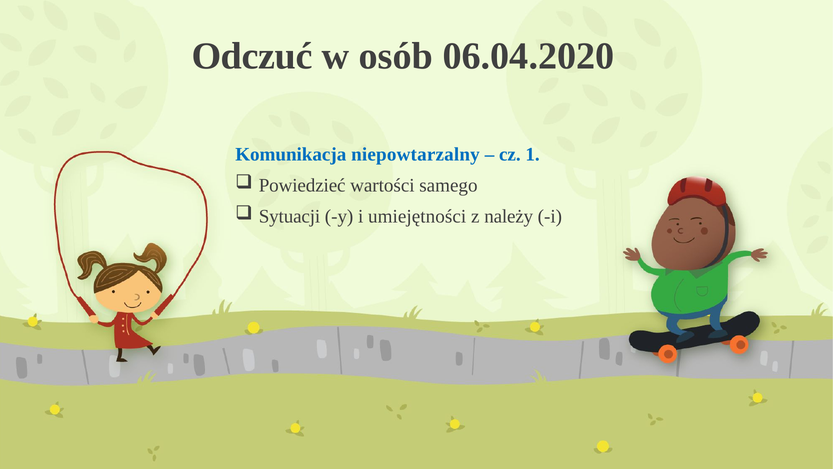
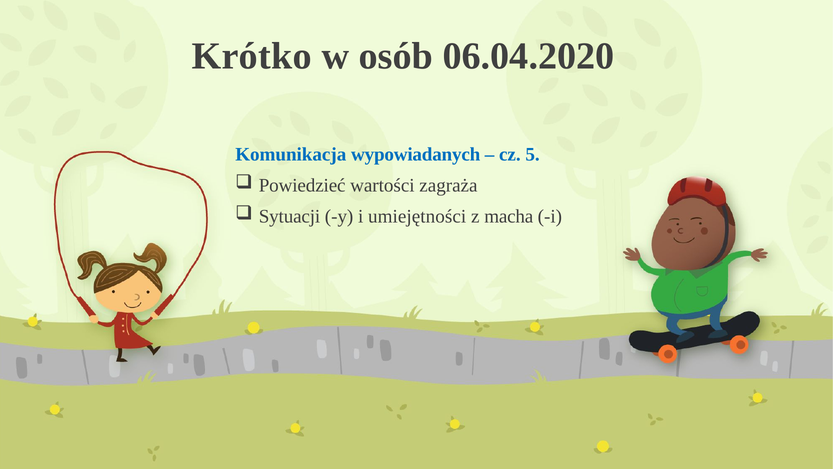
Odczuć: Odczuć -> Krótko (252, 56)
niepowtarzalny: niepowtarzalny -> wypowiadanych (416, 154)
1: 1 -> 5 (533, 154)
samego: samego -> zagraża (448, 185)
należy: należy -> macha (509, 216)
